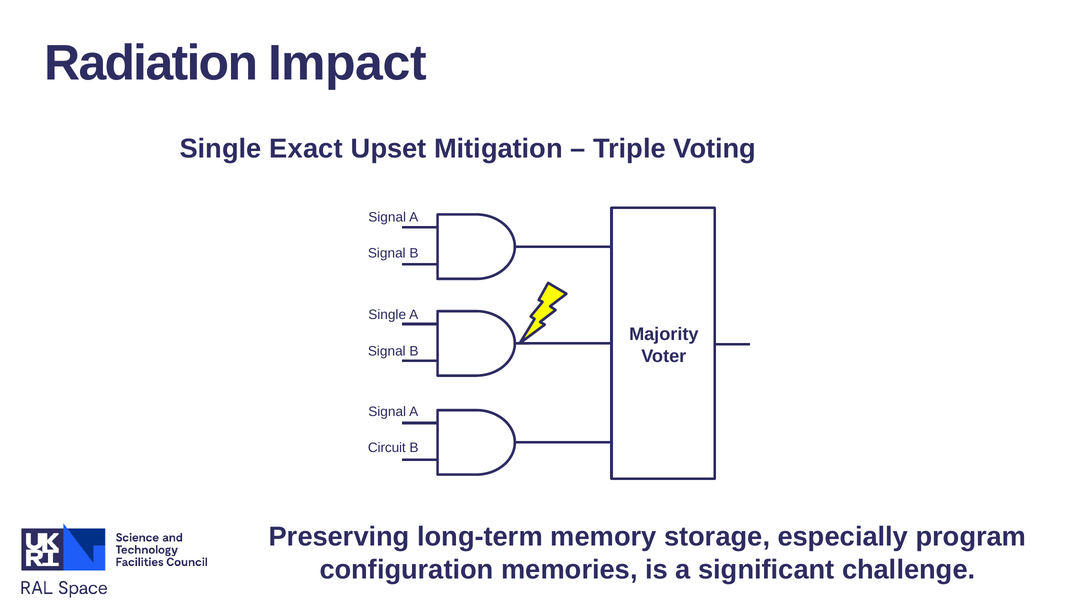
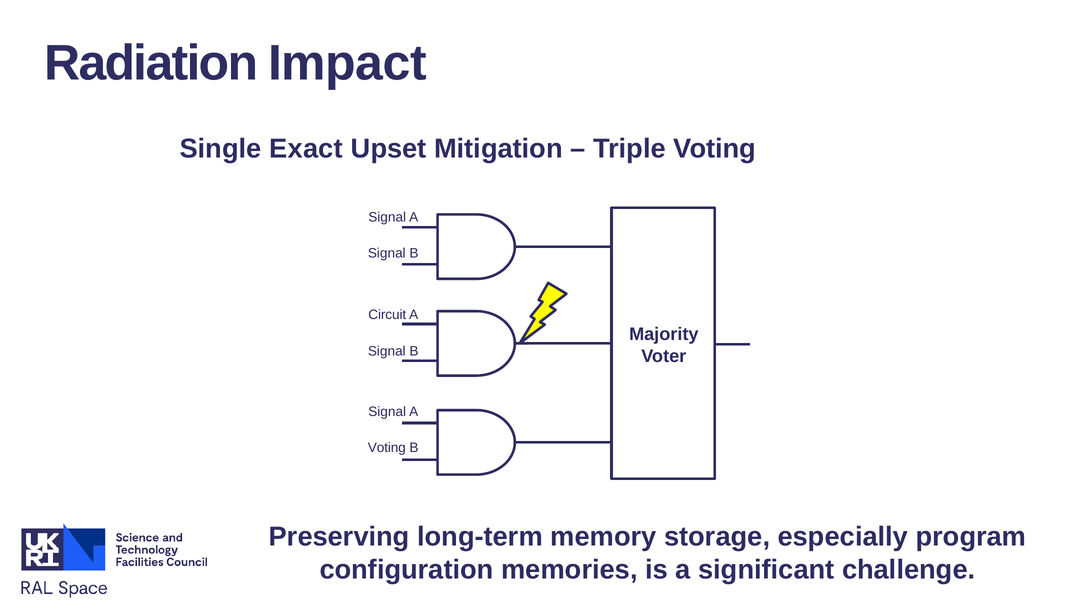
Single: Single -> Circuit (387, 315)
Circuit: Circuit -> Voting (387, 448)
